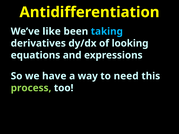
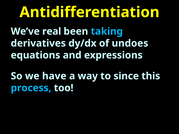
like: like -> real (52, 31)
looking: looking -> undoes (130, 43)
need: need -> since (126, 76)
process colour: light green -> light blue (31, 88)
